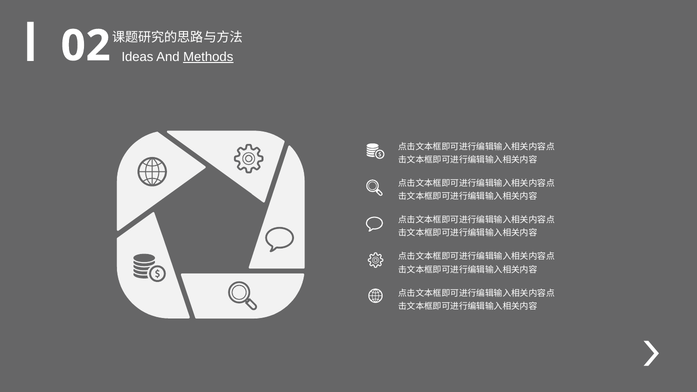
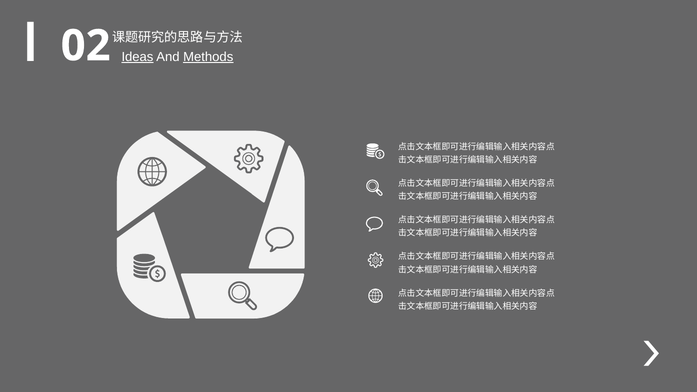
Ideas underline: none -> present (137, 57)
